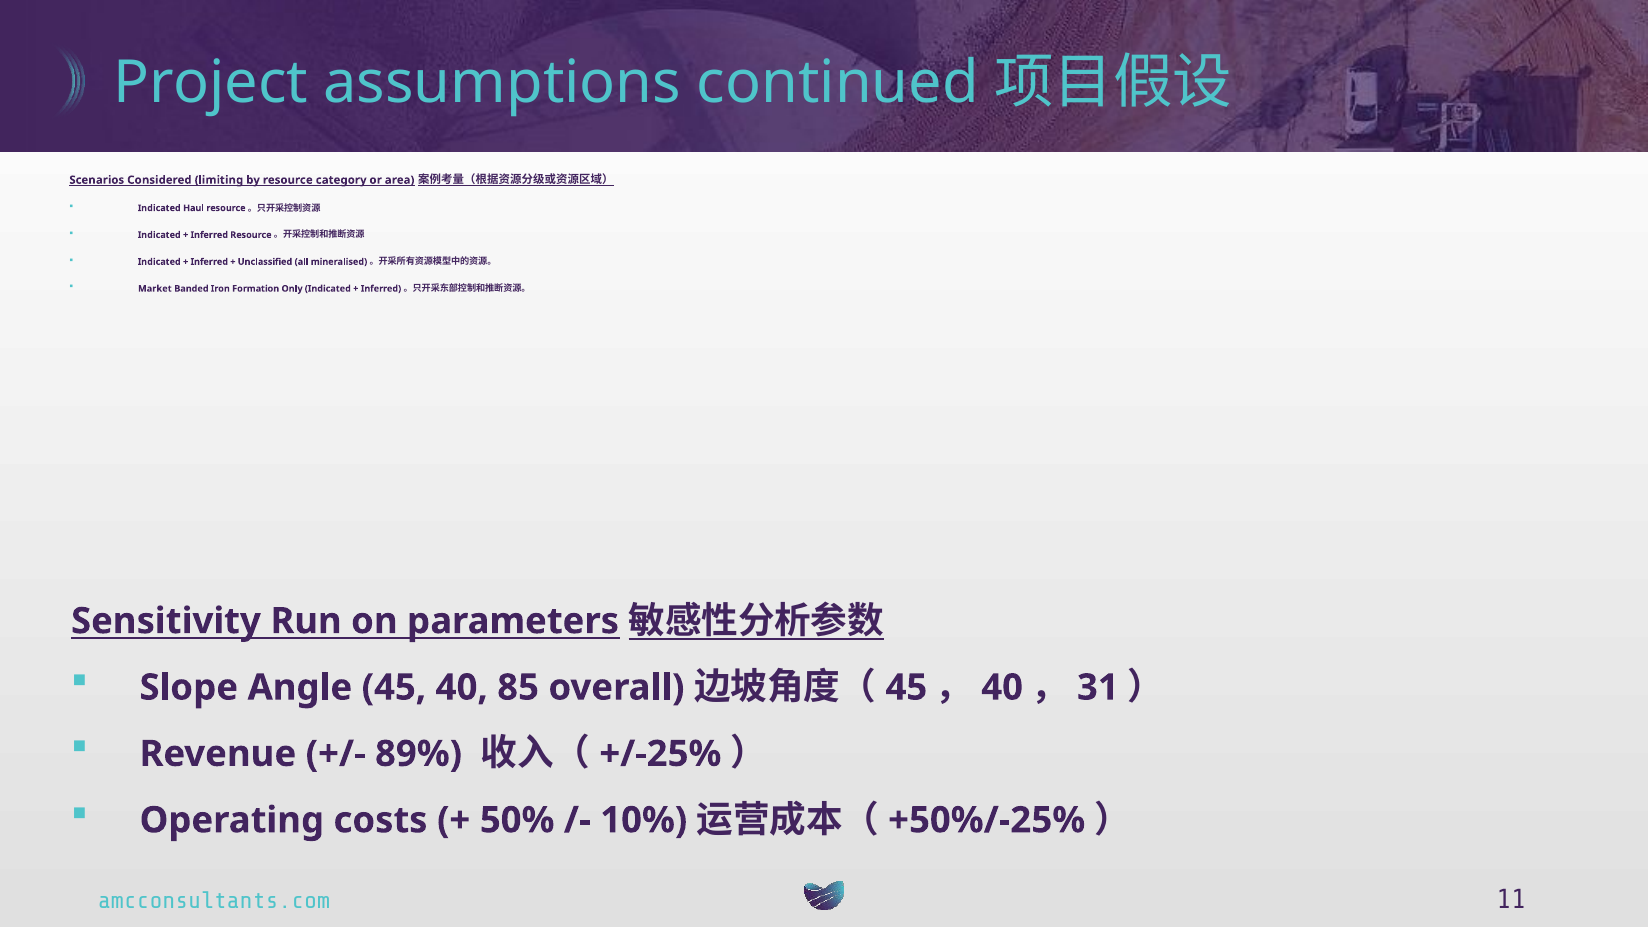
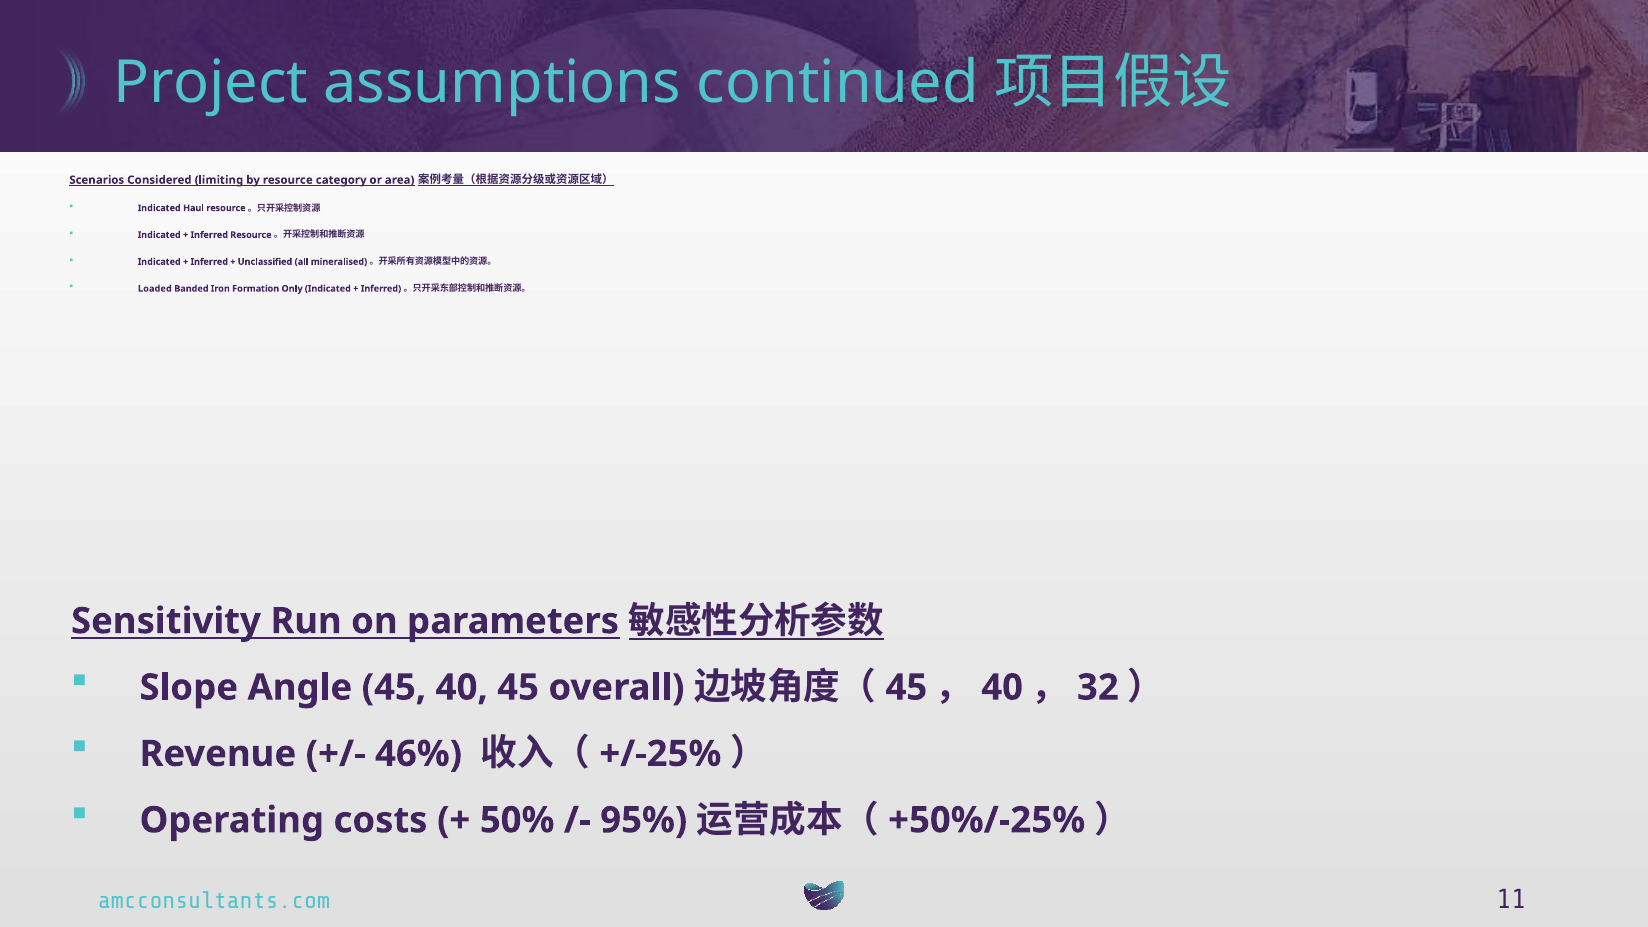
Market: Market -> Loaded (155, 289)
40 85: 85 -> 45 (518, 688)
31: 31 -> 32 (1098, 688)
89%: 89% -> 46% (419, 754)
10%: 10% -> 95% (644, 820)
